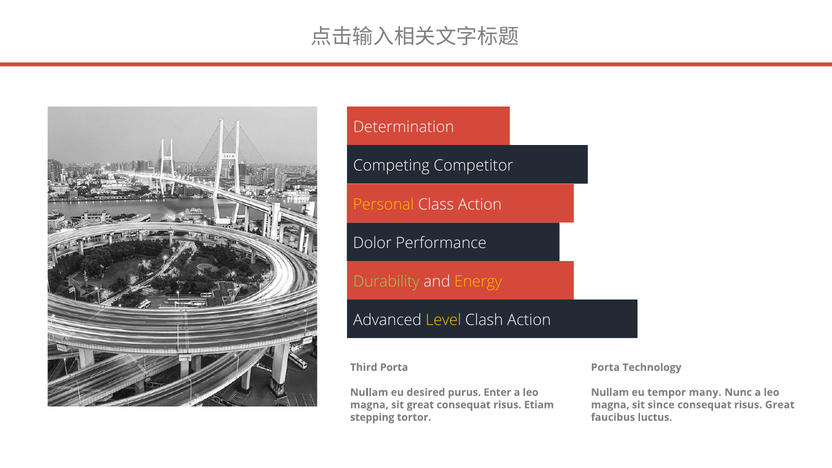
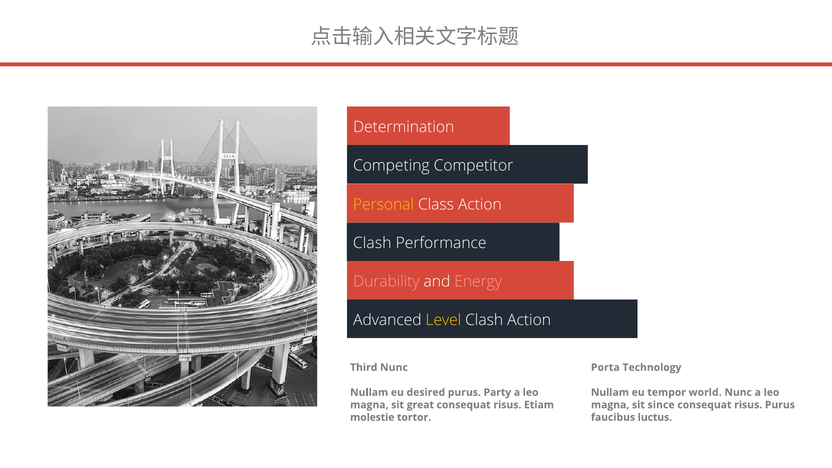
Dolor: Dolor -> Clash (372, 243)
Durability colour: light green -> pink (386, 281)
Energy colour: yellow -> pink (478, 281)
Third Porta: Porta -> Nunc (394, 368)
Enter: Enter -> Party (497, 393)
many: many -> world (705, 393)
risus Great: Great -> Purus (780, 405)
stepping: stepping -> molestie (372, 417)
